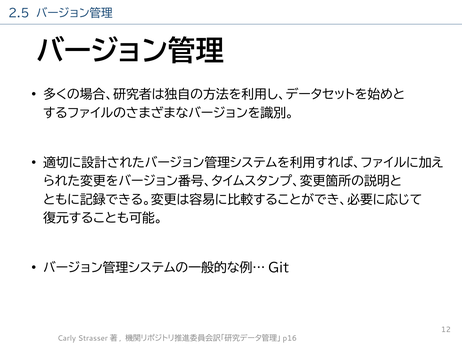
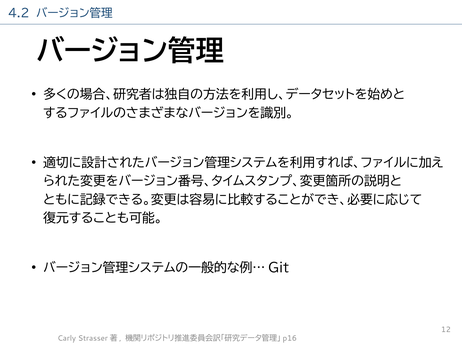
2.5: 2.5 -> 4.2 (19, 13)
